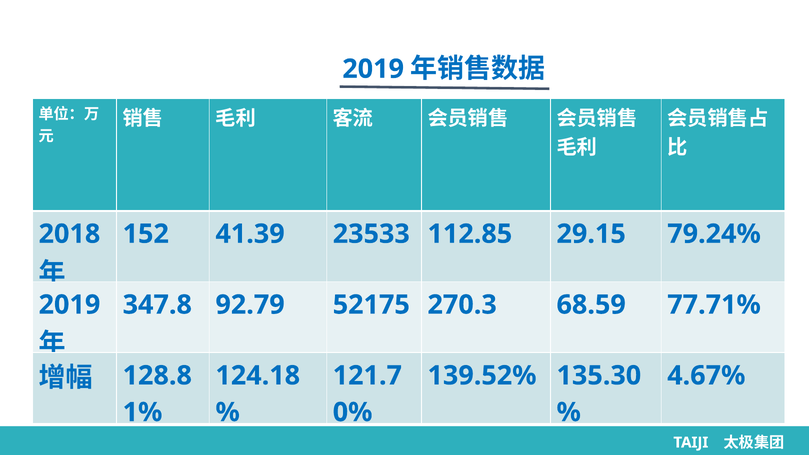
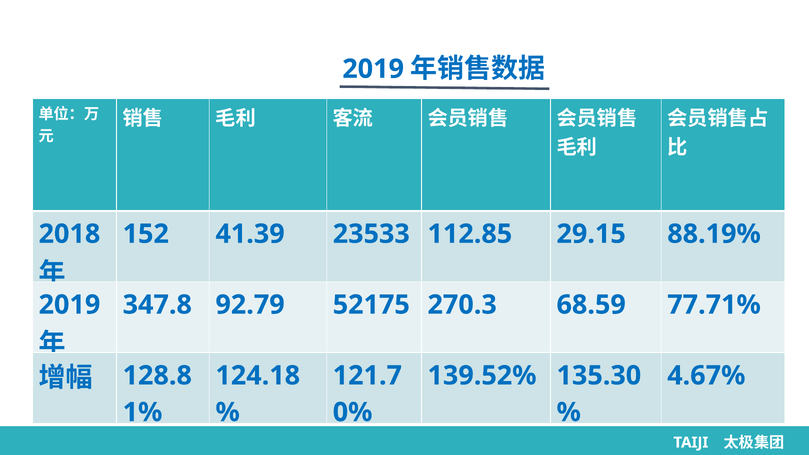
79.24%: 79.24% -> 88.19% (714, 234)
